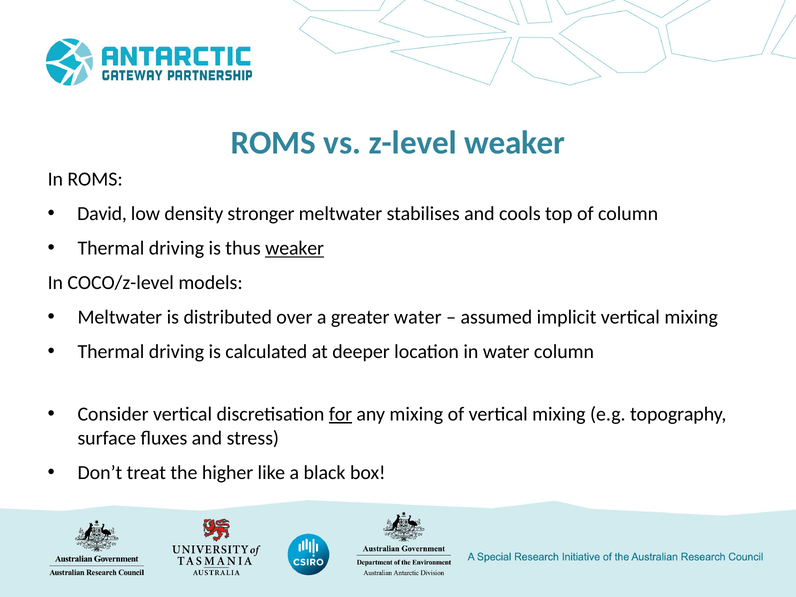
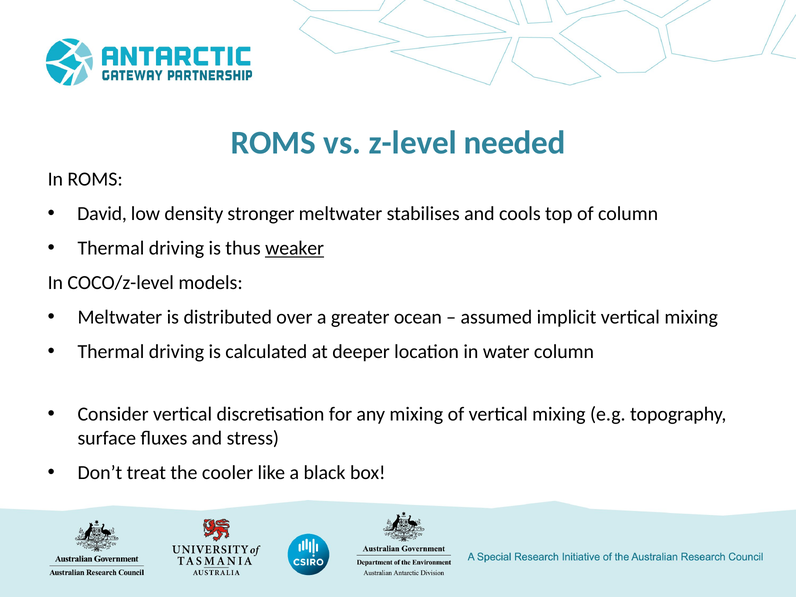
z-level weaker: weaker -> needed (515, 143)
greater water: water -> ocean (418, 317)
for underline: present -> none (341, 414)
higher: higher -> cooler (228, 473)
